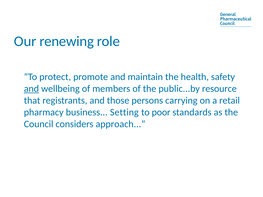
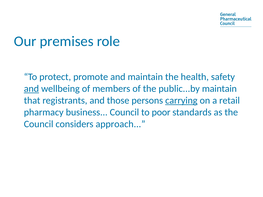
renewing: renewing -> premises (67, 41)
public...by resource: resource -> maintain (219, 89)
carrying underline: none -> present (181, 101)
business Setting: Setting -> Council (124, 112)
